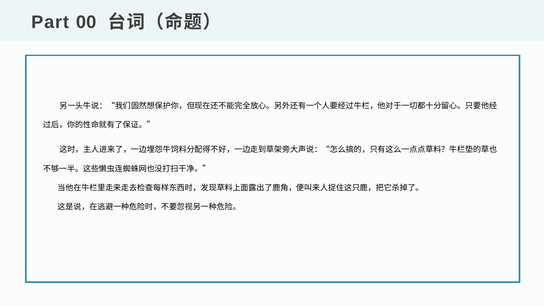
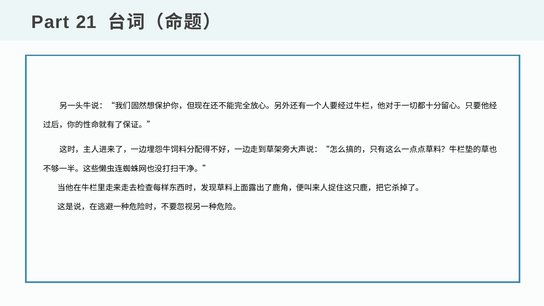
00: 00 -> 21 (86, 22)
